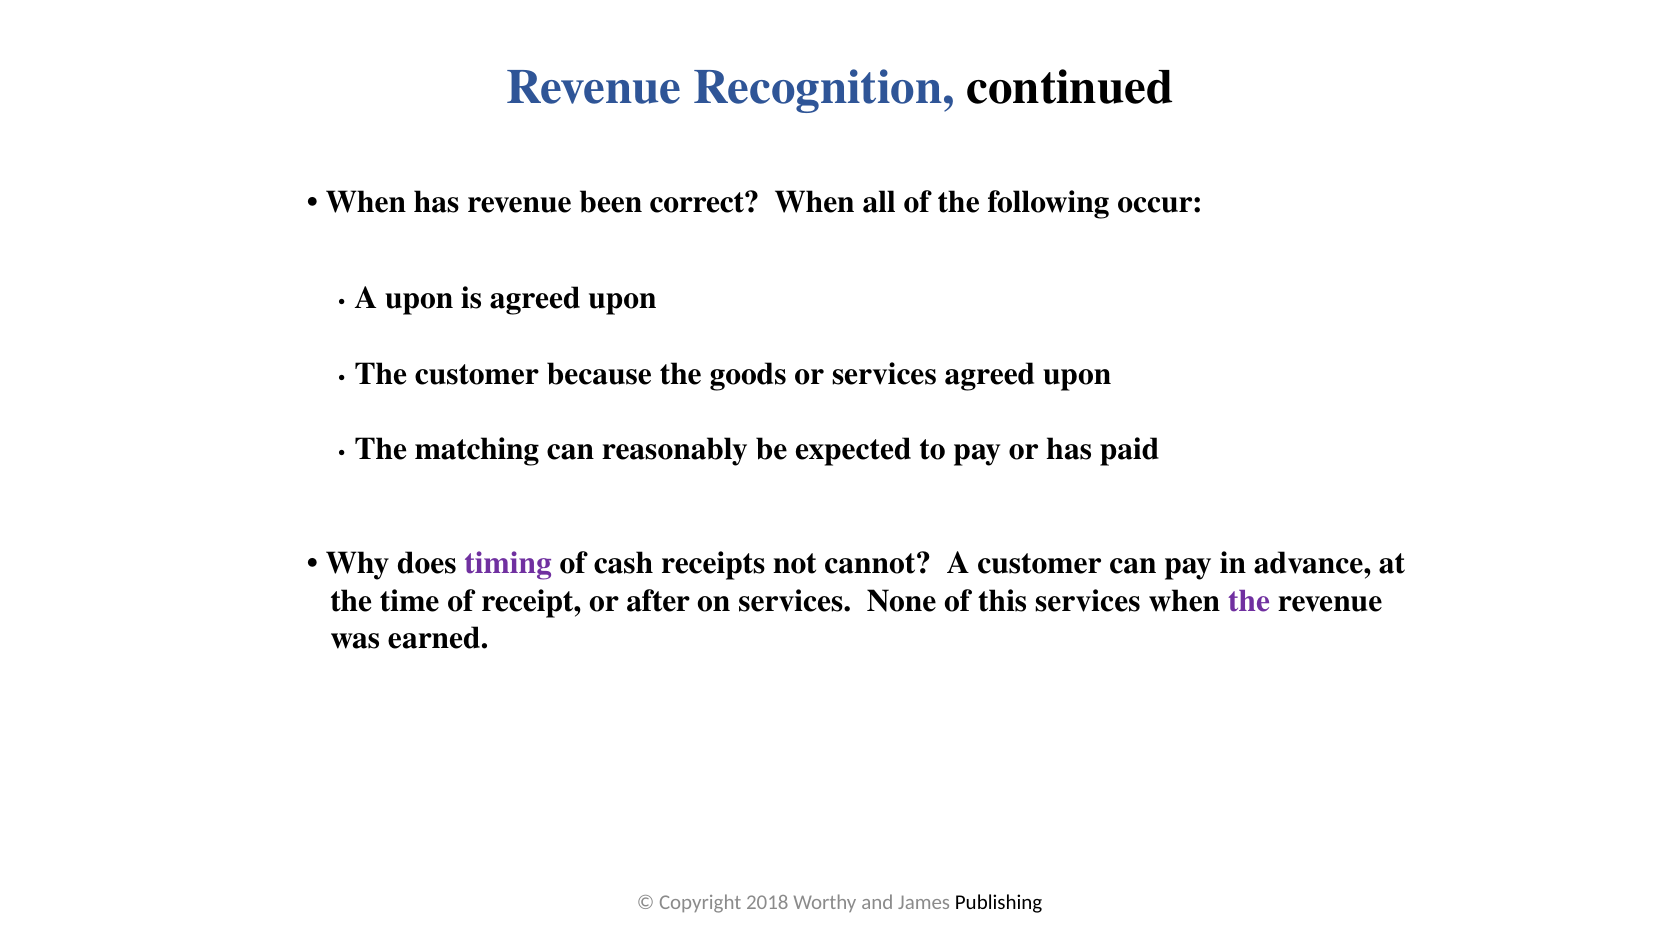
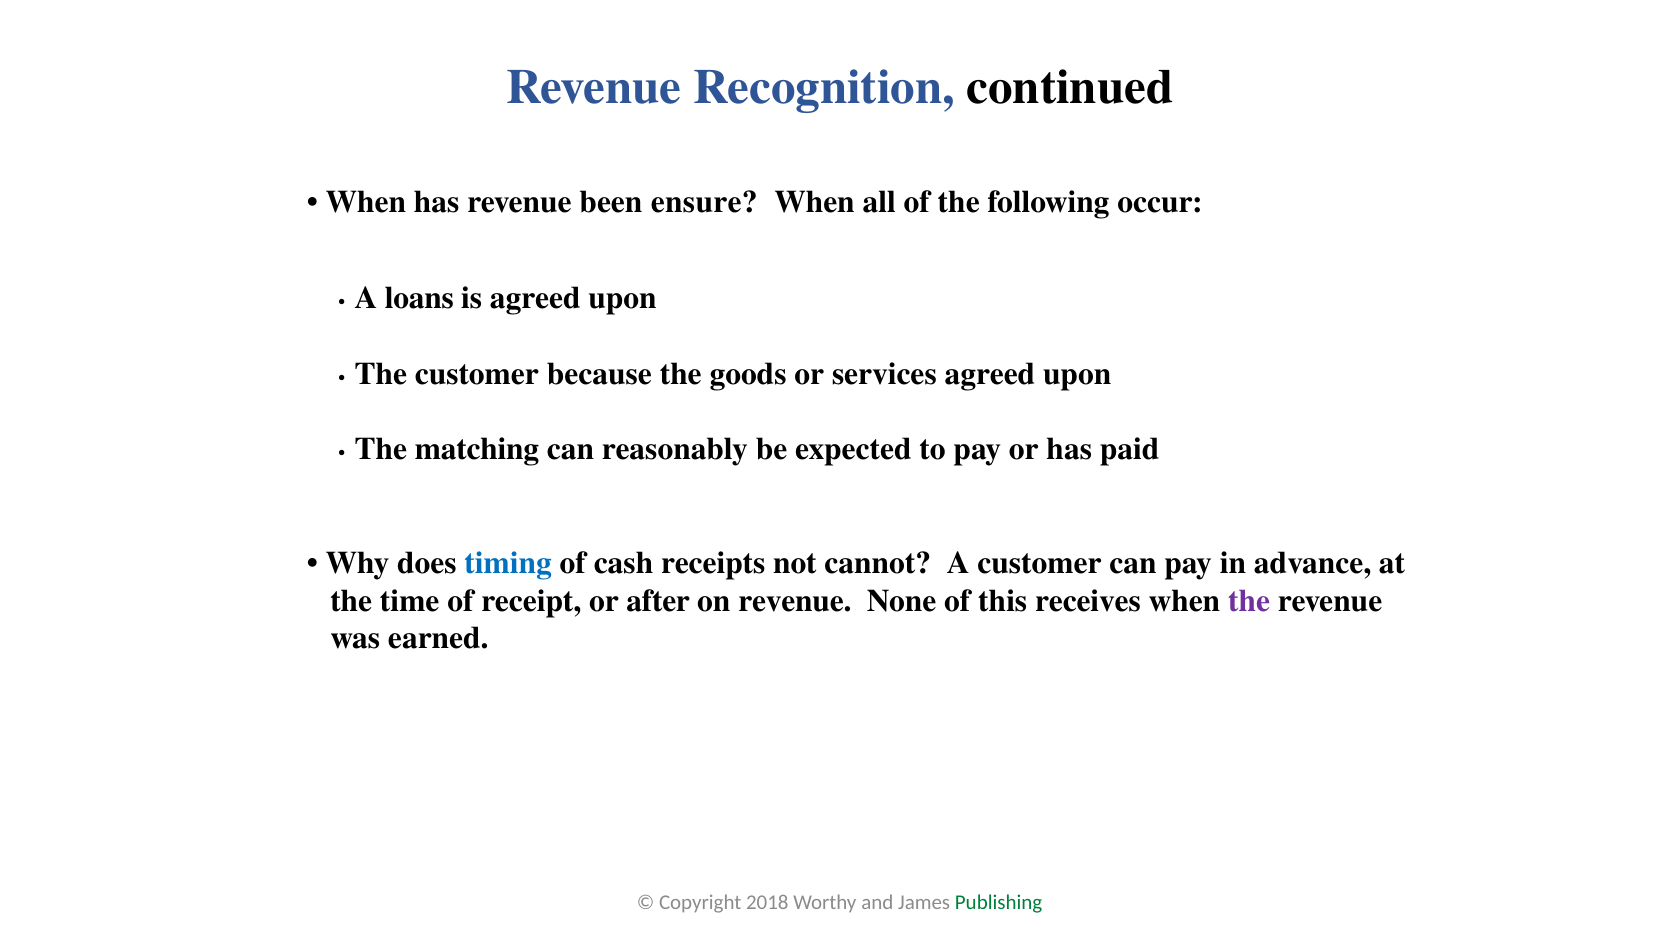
correct: correct -> ensure (704, 202)
A upon: upon -> loans (419, 298)
timing colour: purple -> blue (508, 563)
on services: services -> revenue (795, 601)
this services: services -> receives (1088, 601)
Publishing colour: black -> green (999, 902)
